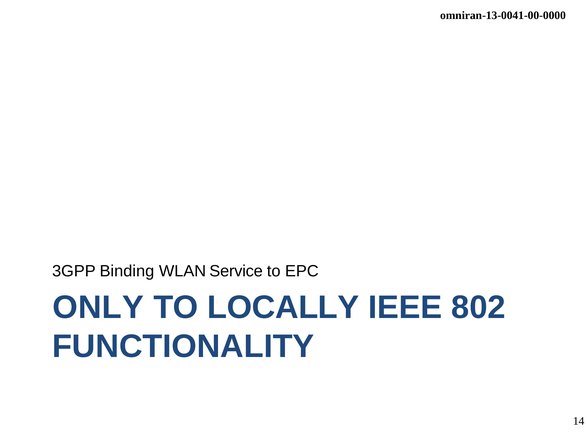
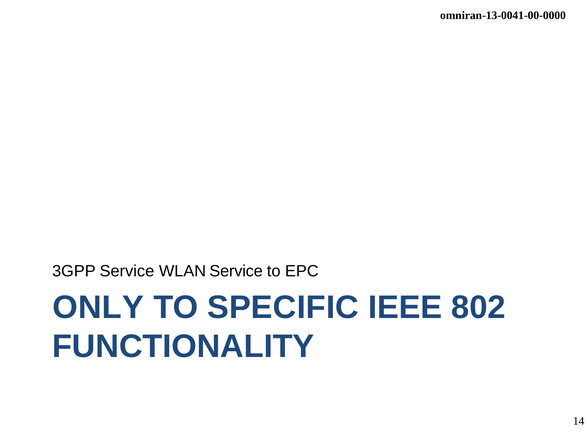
3GPP Binding: Binding -> Service (127, 271)
LOCALLY: LOCALLY -> SPECIFIC (283, 308)
